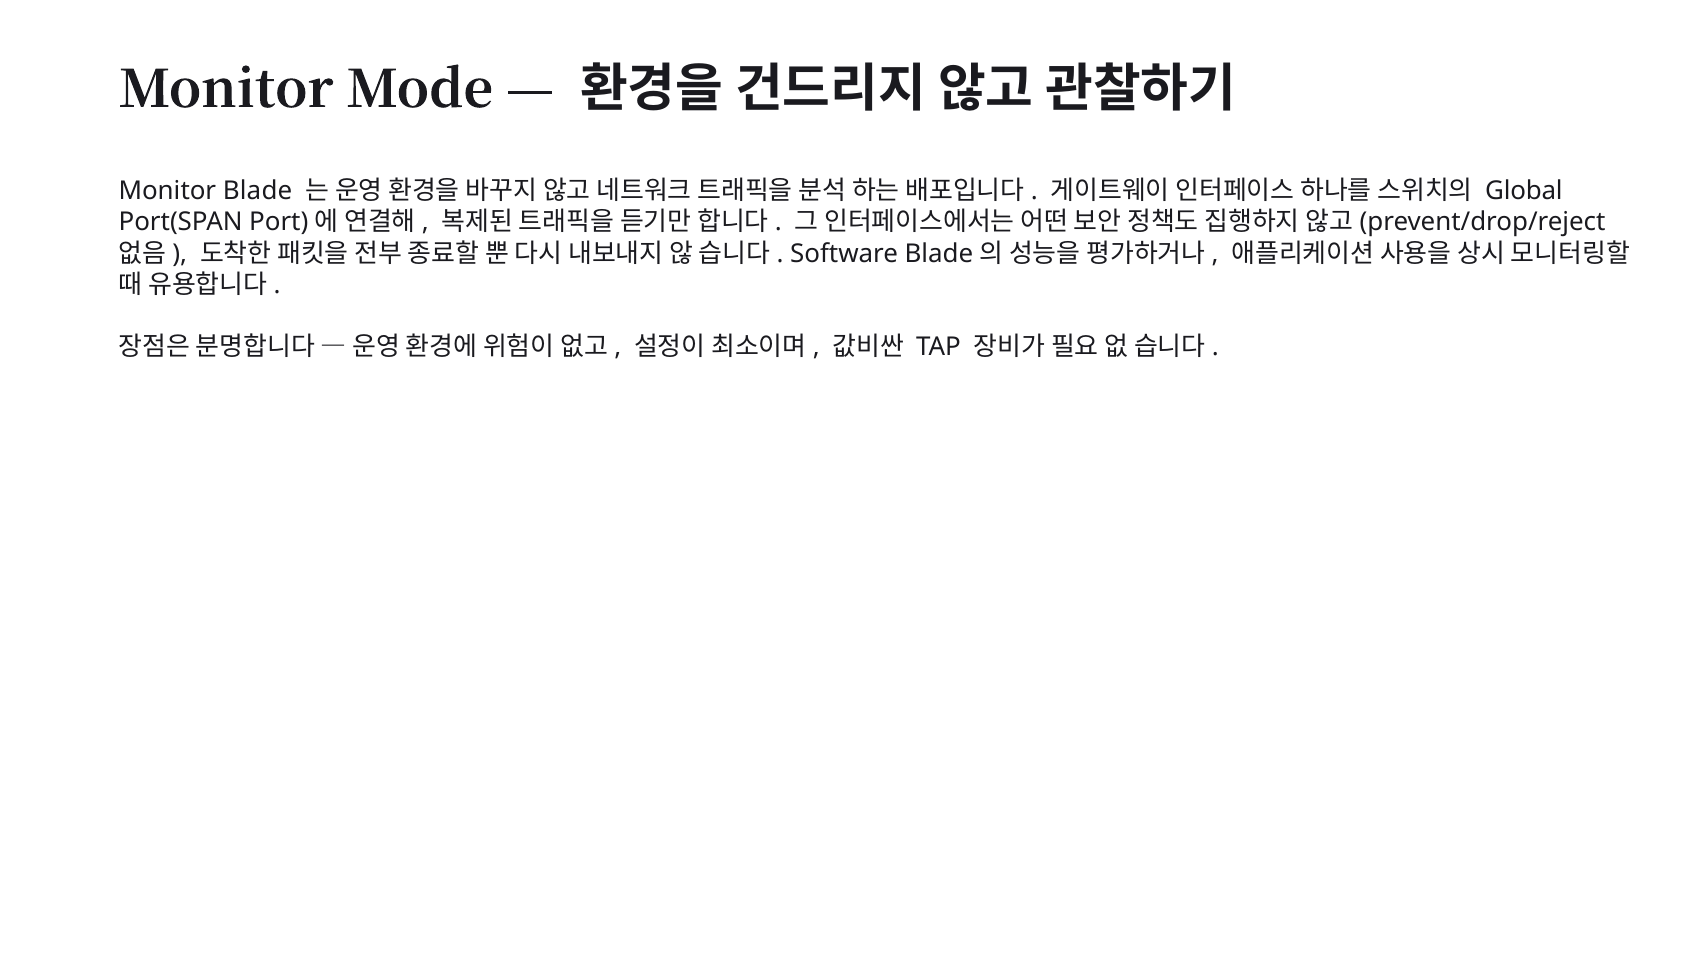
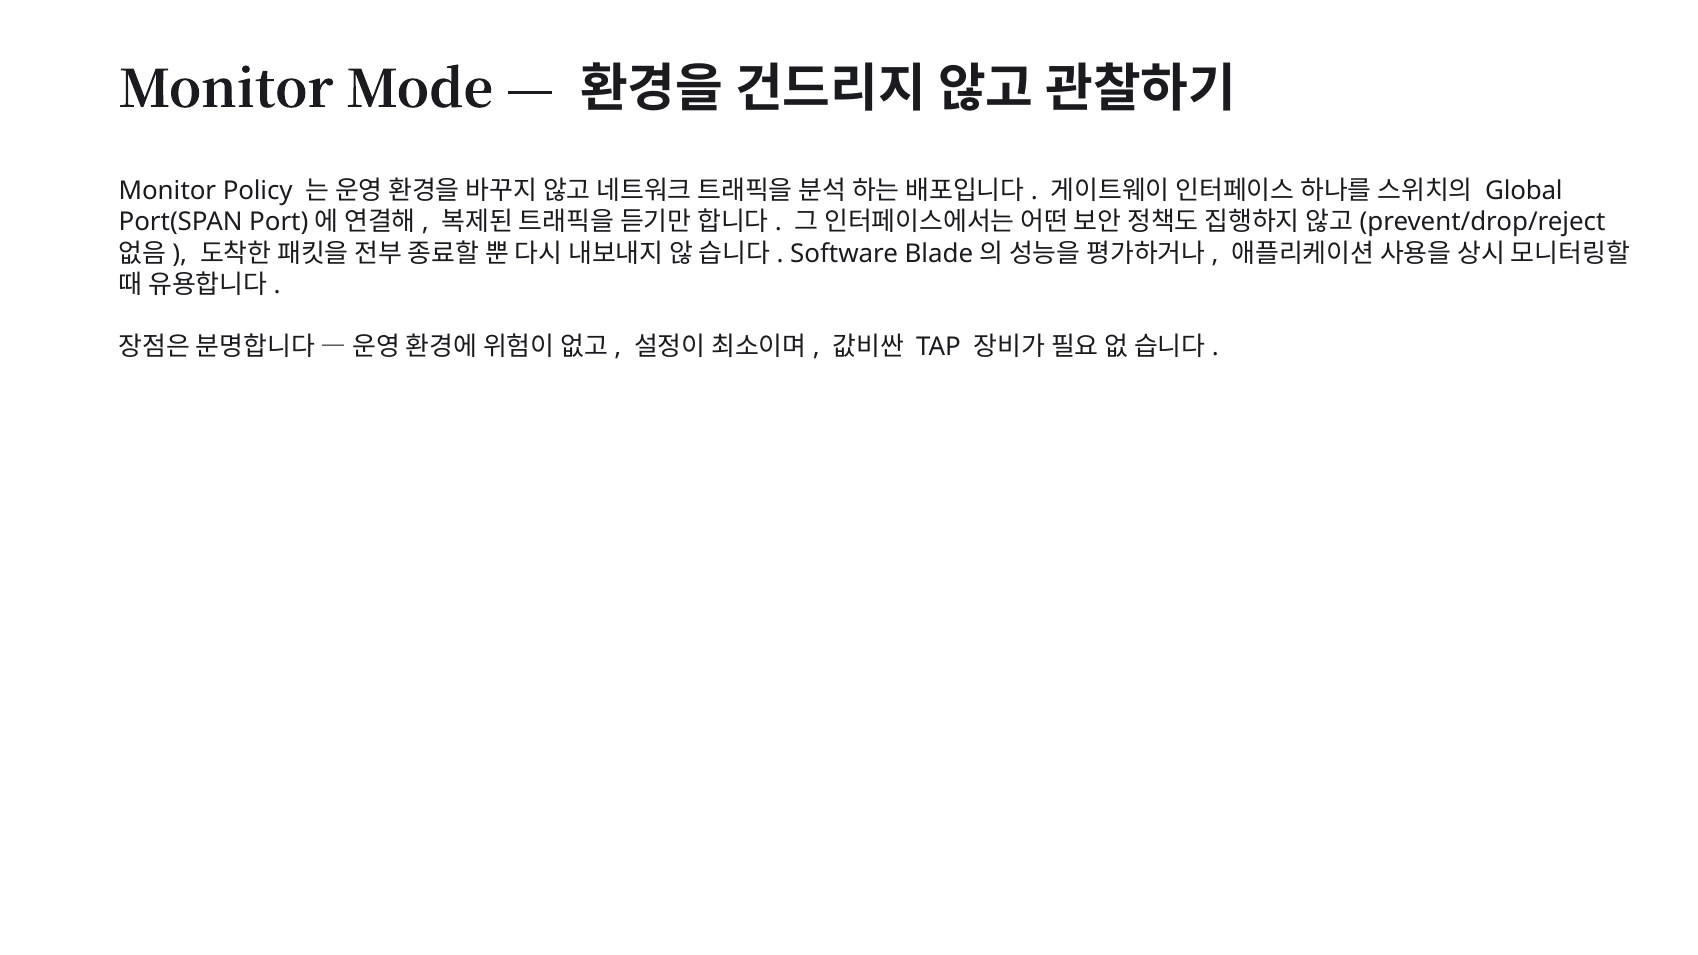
Monitor Blade: Blade -> Policy (258, 191)
